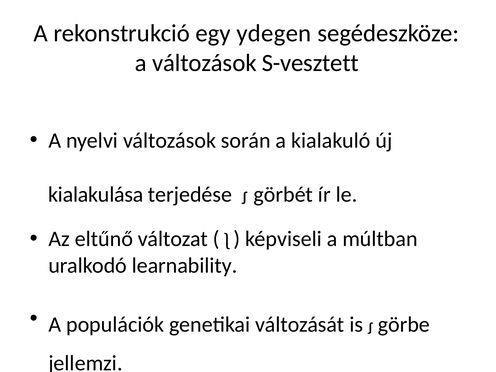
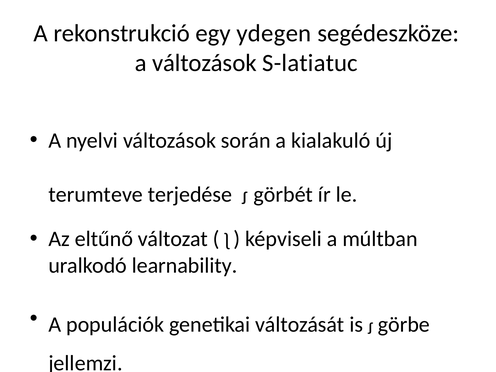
S-vesztett: S-vesztett -> S-latiatuc (310, 63)
kialakulása: kialakulása -> terumteve (96, 194)
